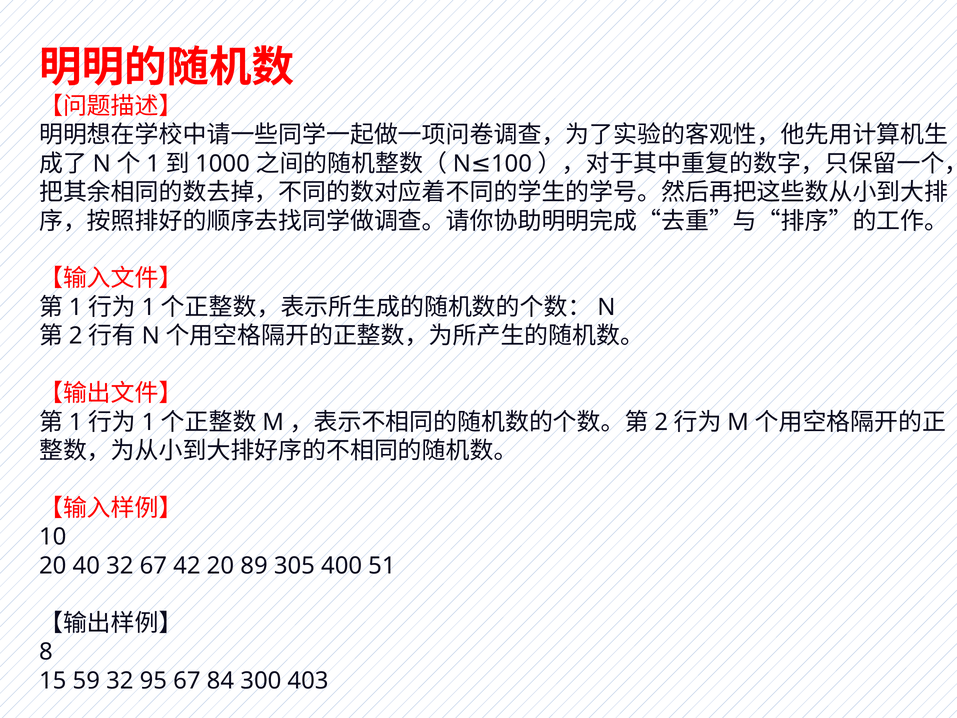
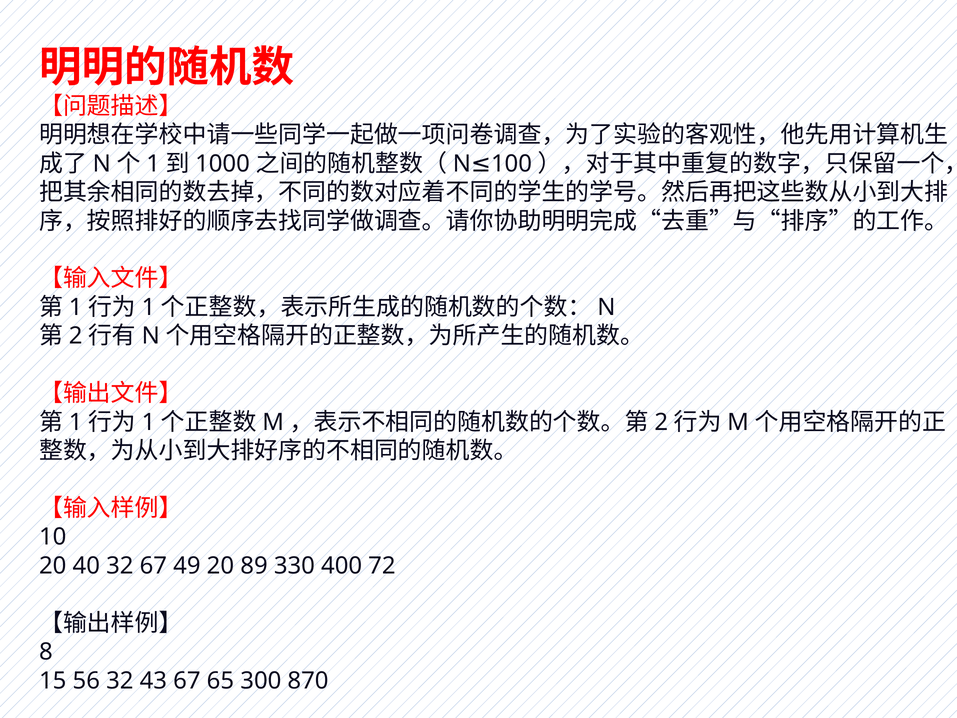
42: 42 -> 49 (187, 566)
305: 305 -> 330 (294, 566)
51: 51 -> 72 (382, 566)
59: 59 -> 56 (86, 680)
95: 95 -> 43 (153, 680)
84: 84 -> 65 (220, 680)
403: 403 -> 870 (308, 680)
